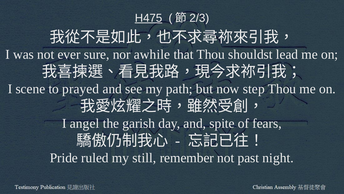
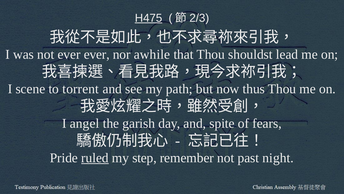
ever sure: sure -> ever (97, 54)
prayed: prayed -> torrent (81, 89)
step: step -> thus (254, 89)
ruled underline: none -> present (95, 157)
still: still -> step (144, 157)
